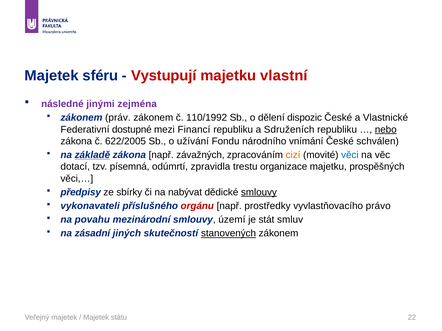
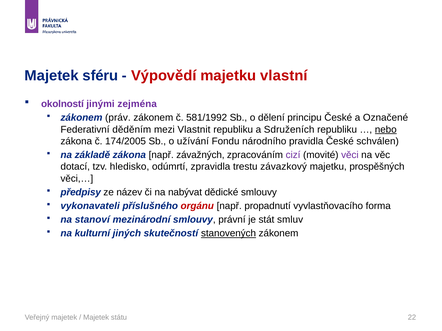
Vystupují: Vystupují -> Výpovědí (164, 76)
následné: následné -> okolností (62, 104)
110/1992: 110/1992 -> 581/1992 (207, 118)
dispozic: dispozic -> principu (305, 118)
Vlastnické: Vlastnické -> Označené (386, 118)
dostupné: dostupné -> děděním (132, 130)
Financí: Financí -> Vlastnit (194, 130)
622/2005: 622/2005 -> 174/2005 (126, 141)
vnímání: vnímání -> pravidla (306, 141)
základě underline: present -> none (92, 155)
cizí colour: orange -> purple (293, 155)
věci colour: blue -> purple (350, 155)
písemná: písemná -> hledisko (130, 167)
organizace: organizace -> závazkový (284, 167)
sbírky: sbírky -> název (129, 192)
smlouvy underline: present -> none (259, 192)
prostředky: prostředky -> propadnutí (268, 206)
právo: právo -> forma (378, 206)
povahu: povahu -> stanoví (92, 220)
území: území -> právní (232, 220)
zásadní: zásadní -> kulturní (92, 234)
